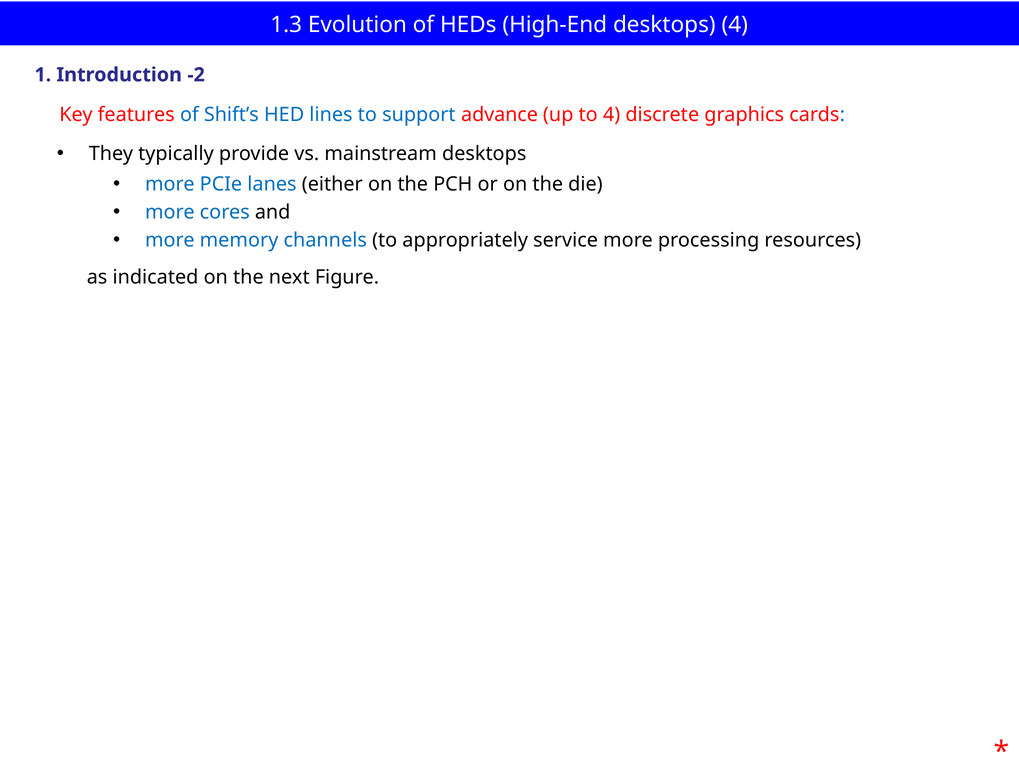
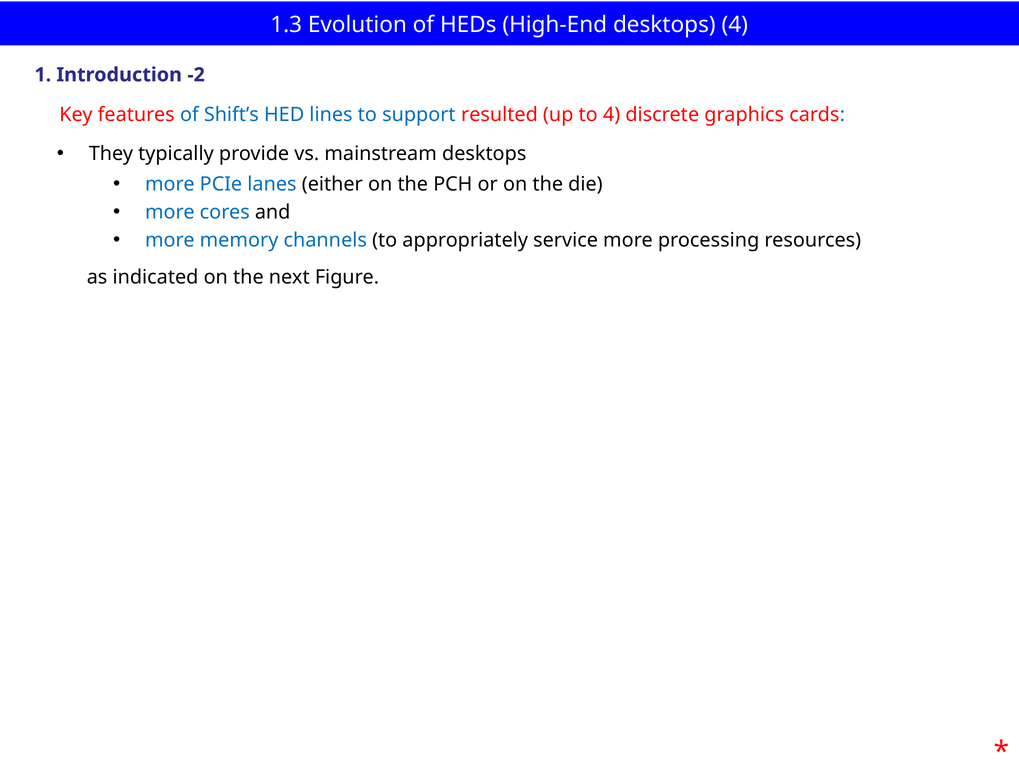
advance: advance -> resulted (499, 115)
